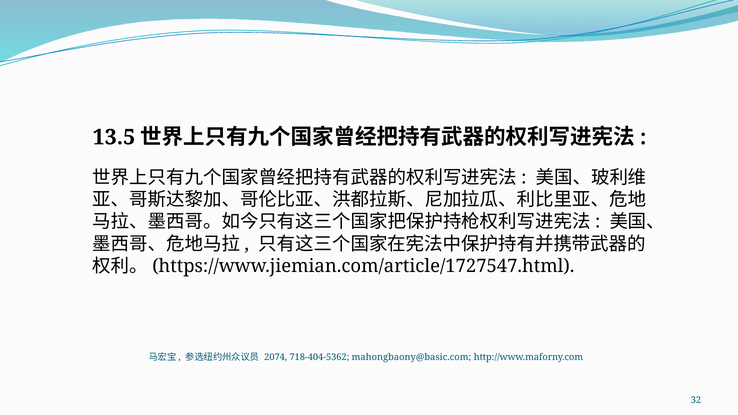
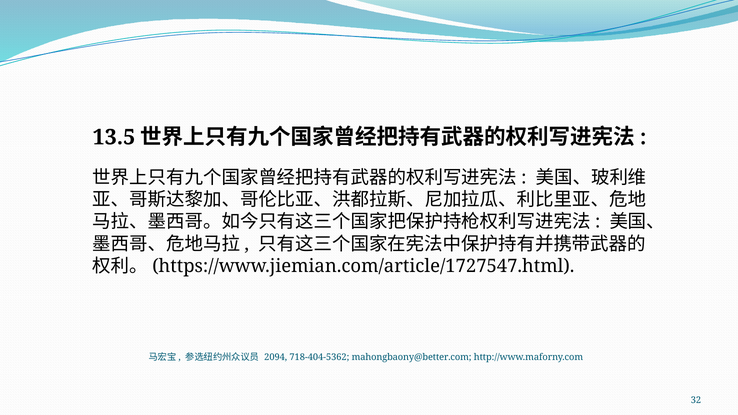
2074: 2074 -> 2094 (276, 358)
mahongbaony@basic.com: mahongbaony@basic.com -> mahongbaony@better.com (412, 358)
